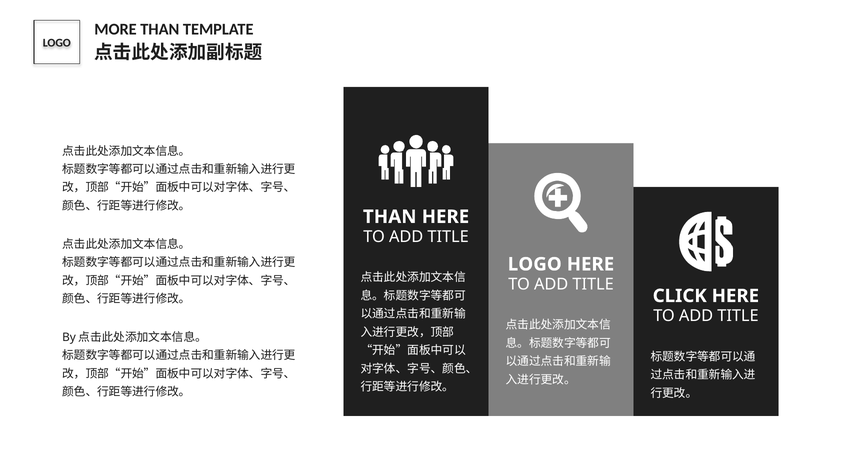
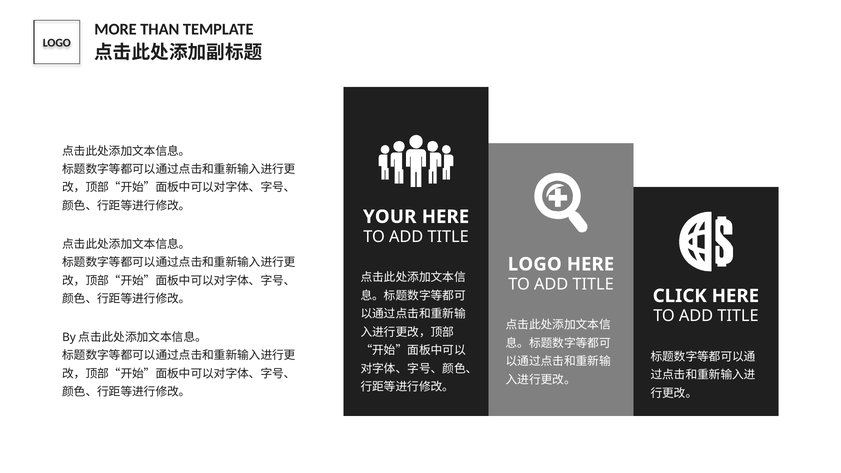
THAN: THAN -> YOUR (390, 217)
